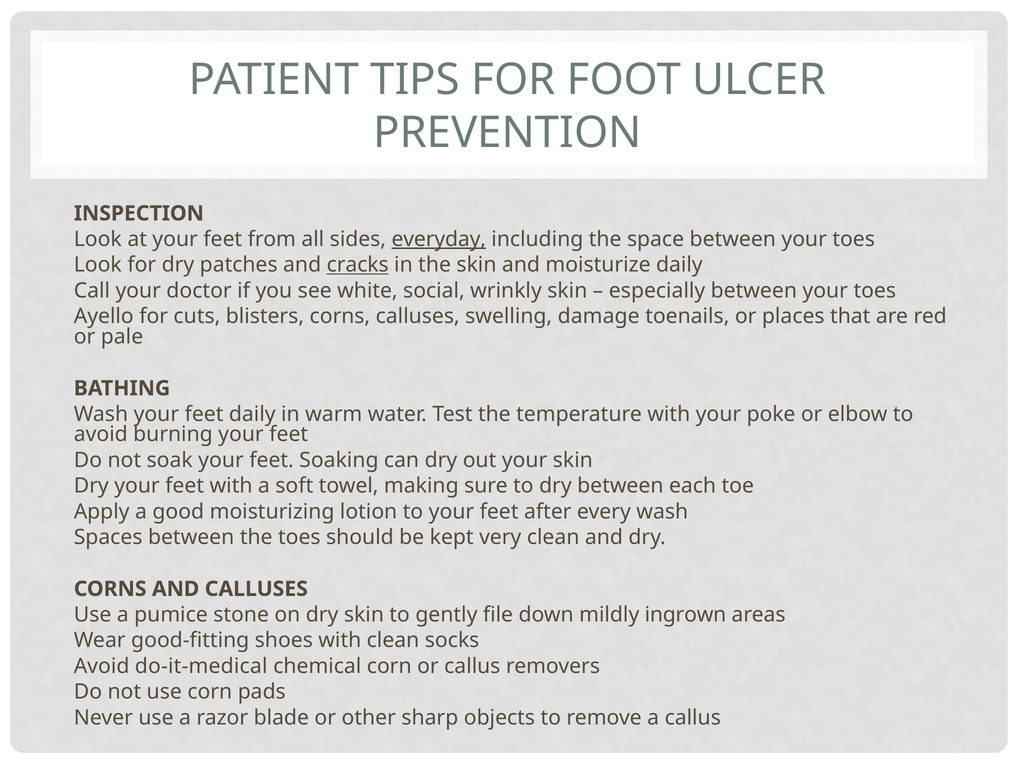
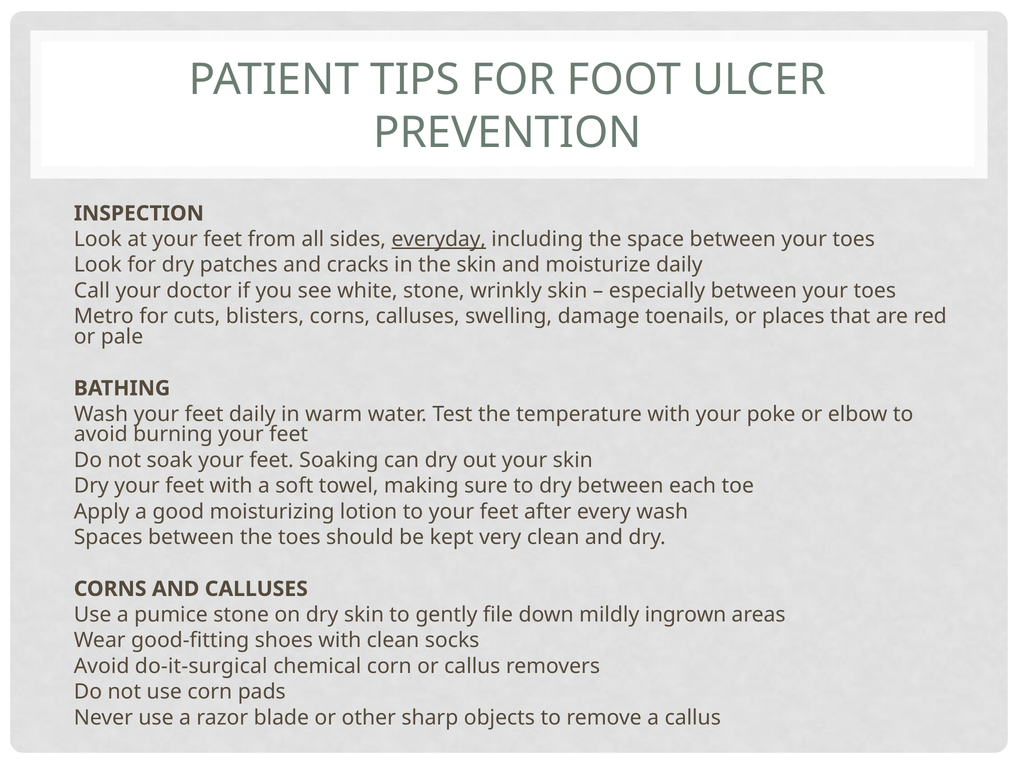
cracks underline: present -> none (358, 265)
white social: social -> stone (434, 291)
Ayello: Ayello -> Metro (104, 317)
do-it-medical: do-it-medical -> do-it-surgical (201, 667)
